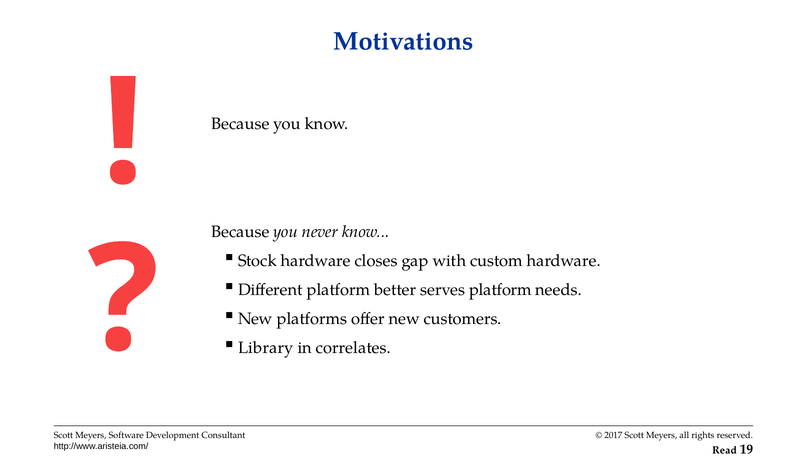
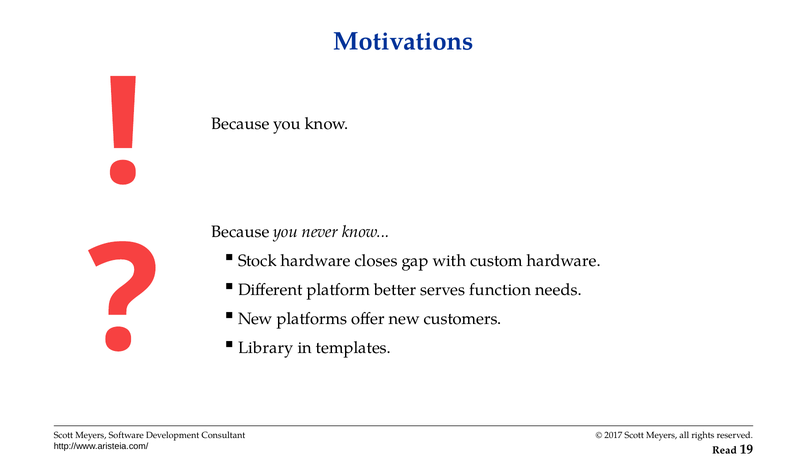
serves platform: platform -> function (500, 289)
correlates: correlates -> templates (354, 347)
